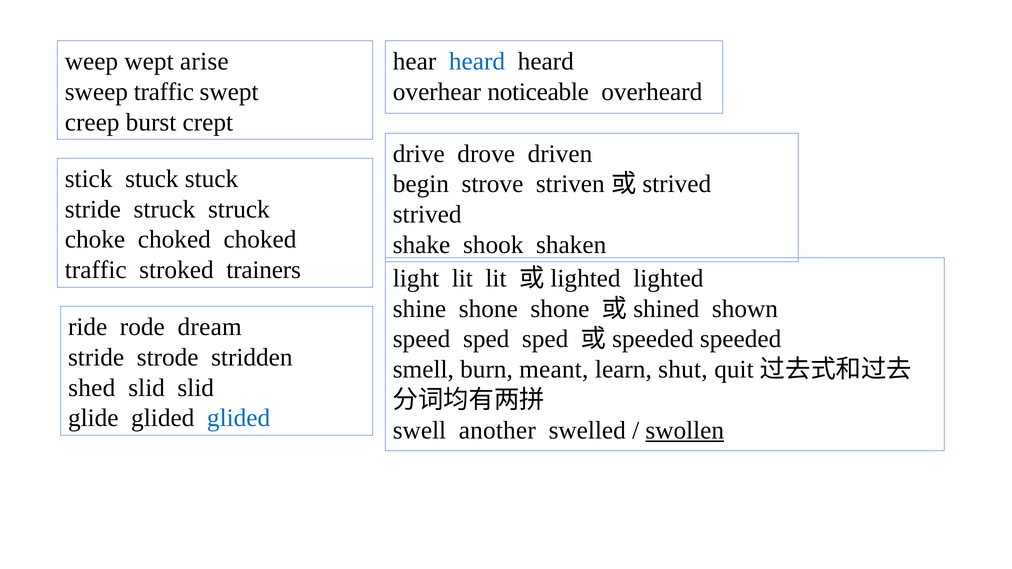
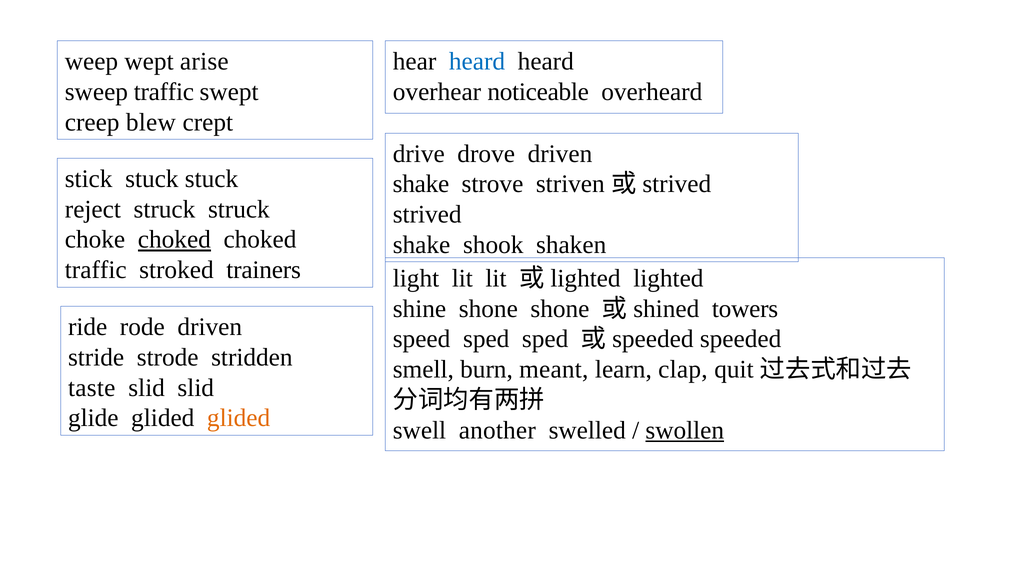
burst: burst -> blew (151, 122)
begin: begin -> shake (421, 184)
stride: stride -> reject (93, 209)
choked underline: none -> present (174, 240)
shown: shown -> towers (745, 309)
rode dream: dream -> driven (210, 327)
shut: shut -> clap (683, 370)
shed: shed -> taste (92, 388)
glided colour: blue -> orange (239, 418)
